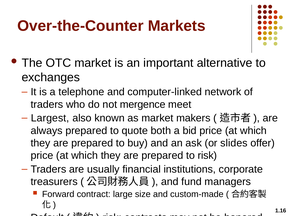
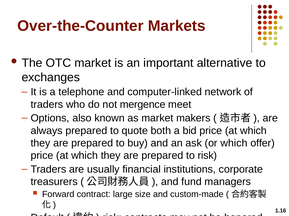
Largest: Largest -> Options (50, 119)
or slides: slides -> which (234, 144)
